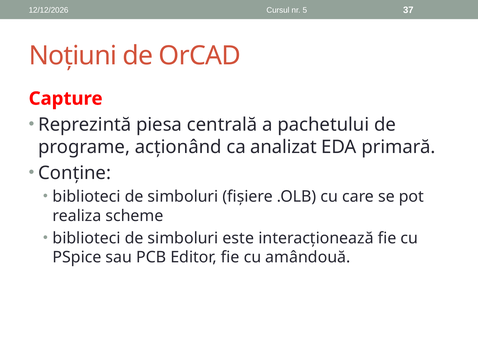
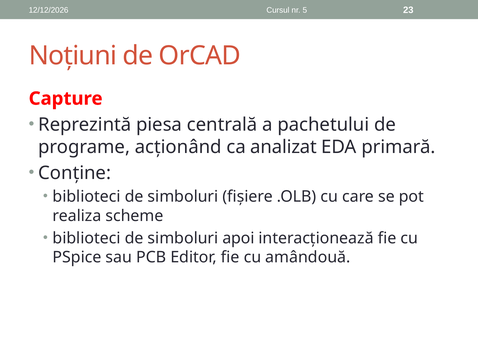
37: 37 -> 23 (408, 10)
este: este -> apoi (238, 238)
